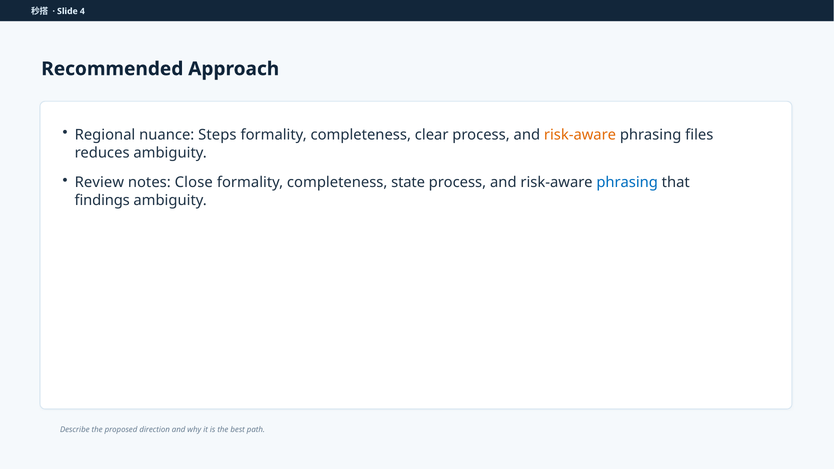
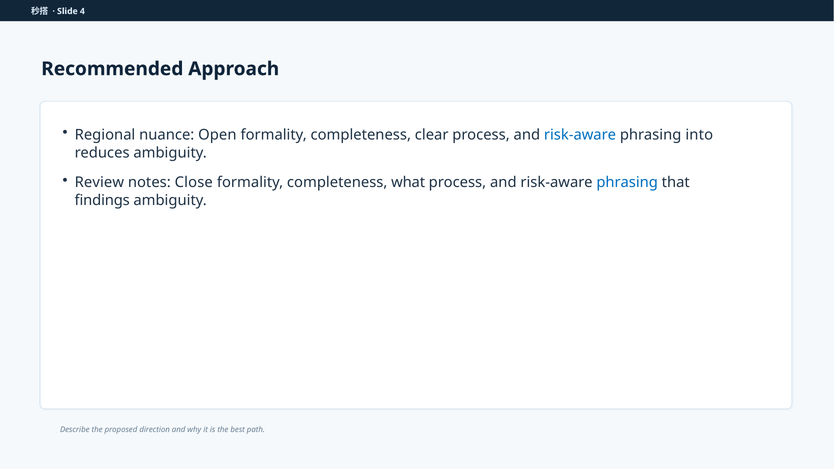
Steps: Steps -> Open (217, 135)
risk-aware colour: orange -> blue (580, 135)
files: files -> into (699, 135)
state: state -> what (408, 183)
